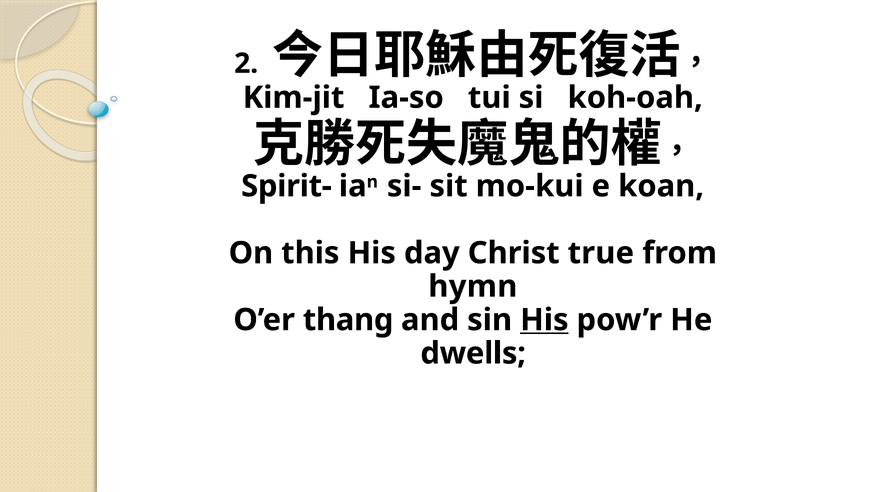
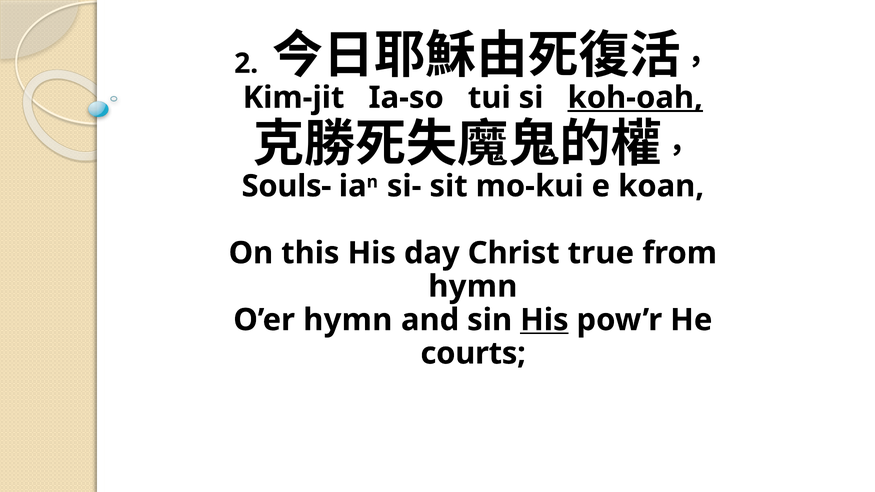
koh-oah underline: none -> present (635, 98)
Spirit-: Spirit- -> Souls- (286, 186)
O’er thang: thang -> hymn (348, 320)
dwells: dwells -> courts (473, 354)
